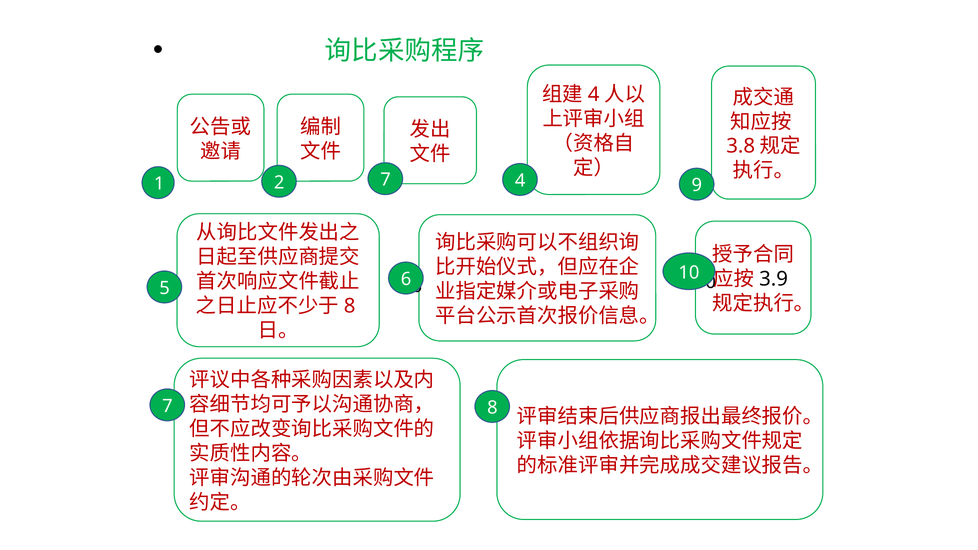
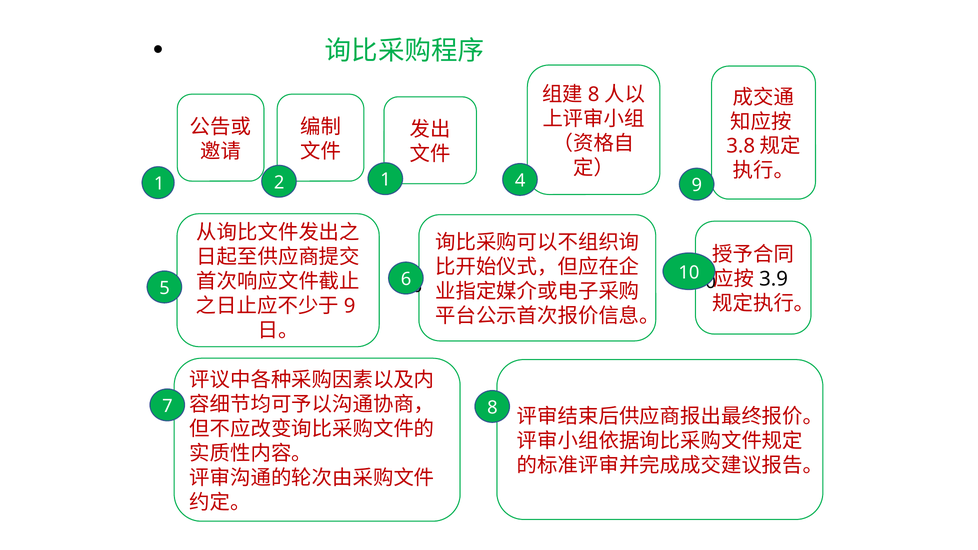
4: 4 -> 8 (594, 95)
2 7: 7 -> 1 (386, 180)
8: 8 -> 9 (350, 306)
